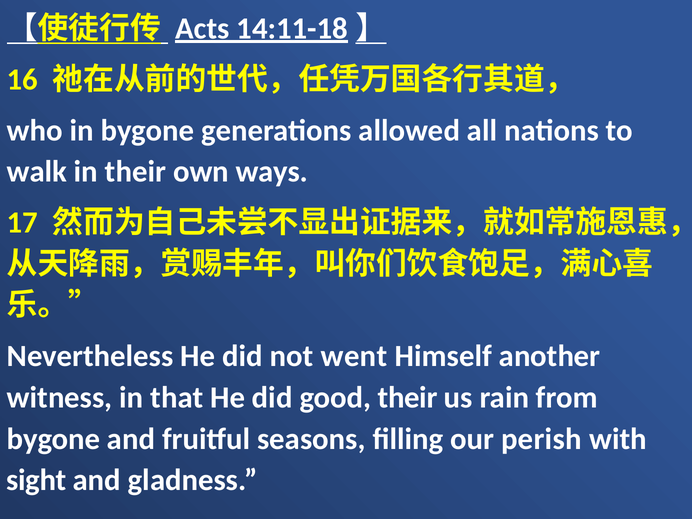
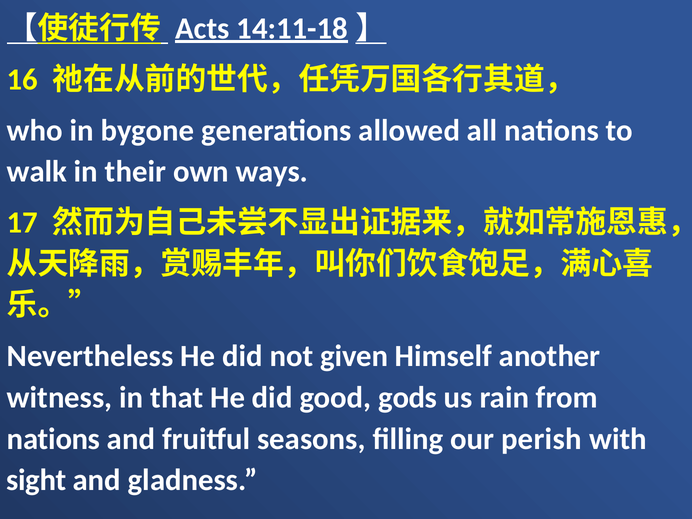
went: went -> given (354, 356)
good their: their -> gods (408, 398)
bygone: bygone -> nations (54, 439)
